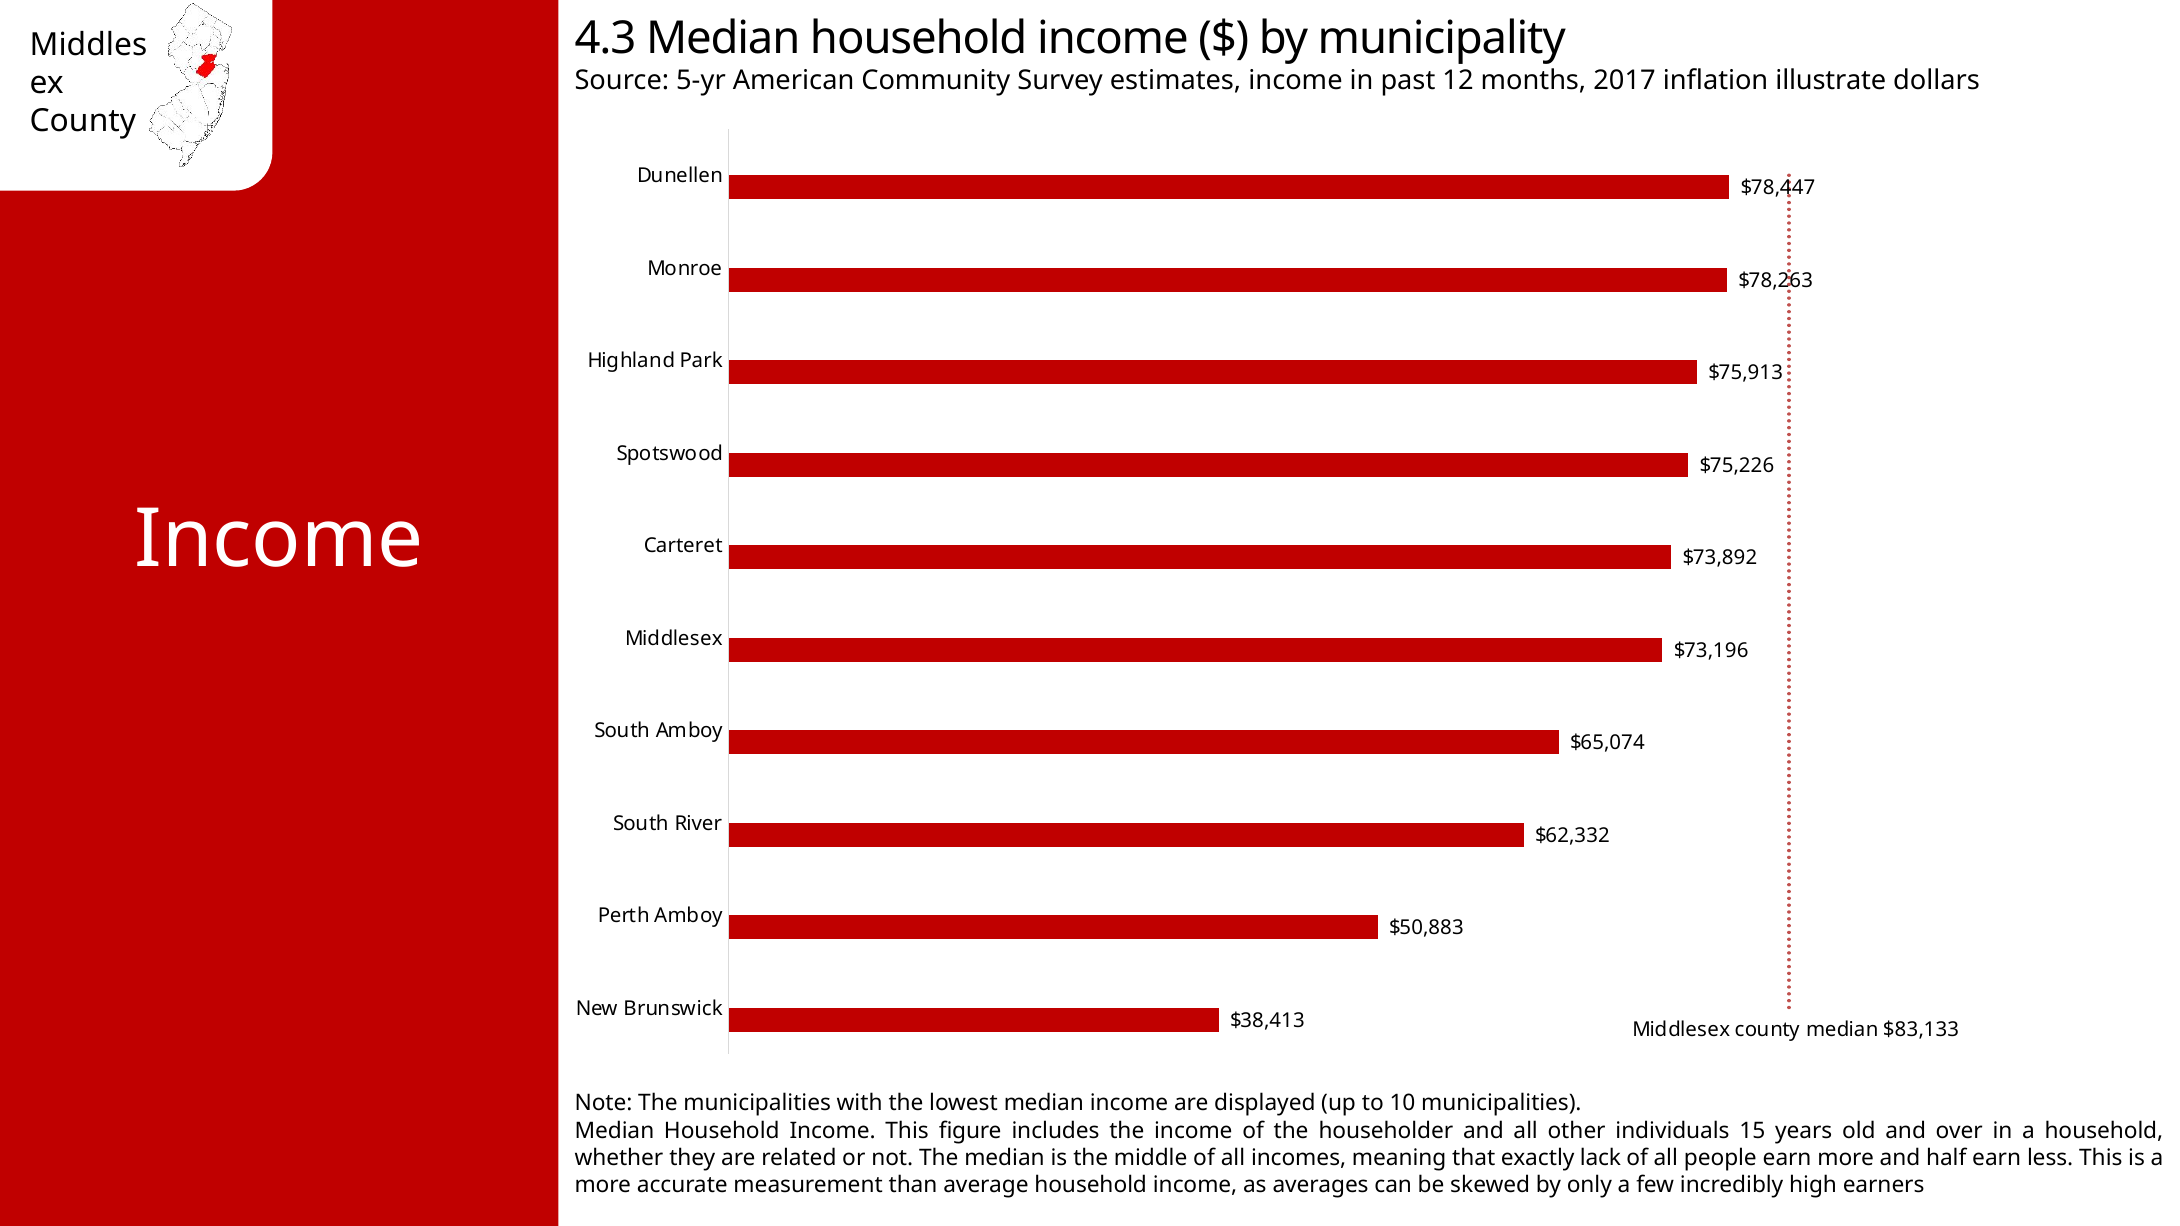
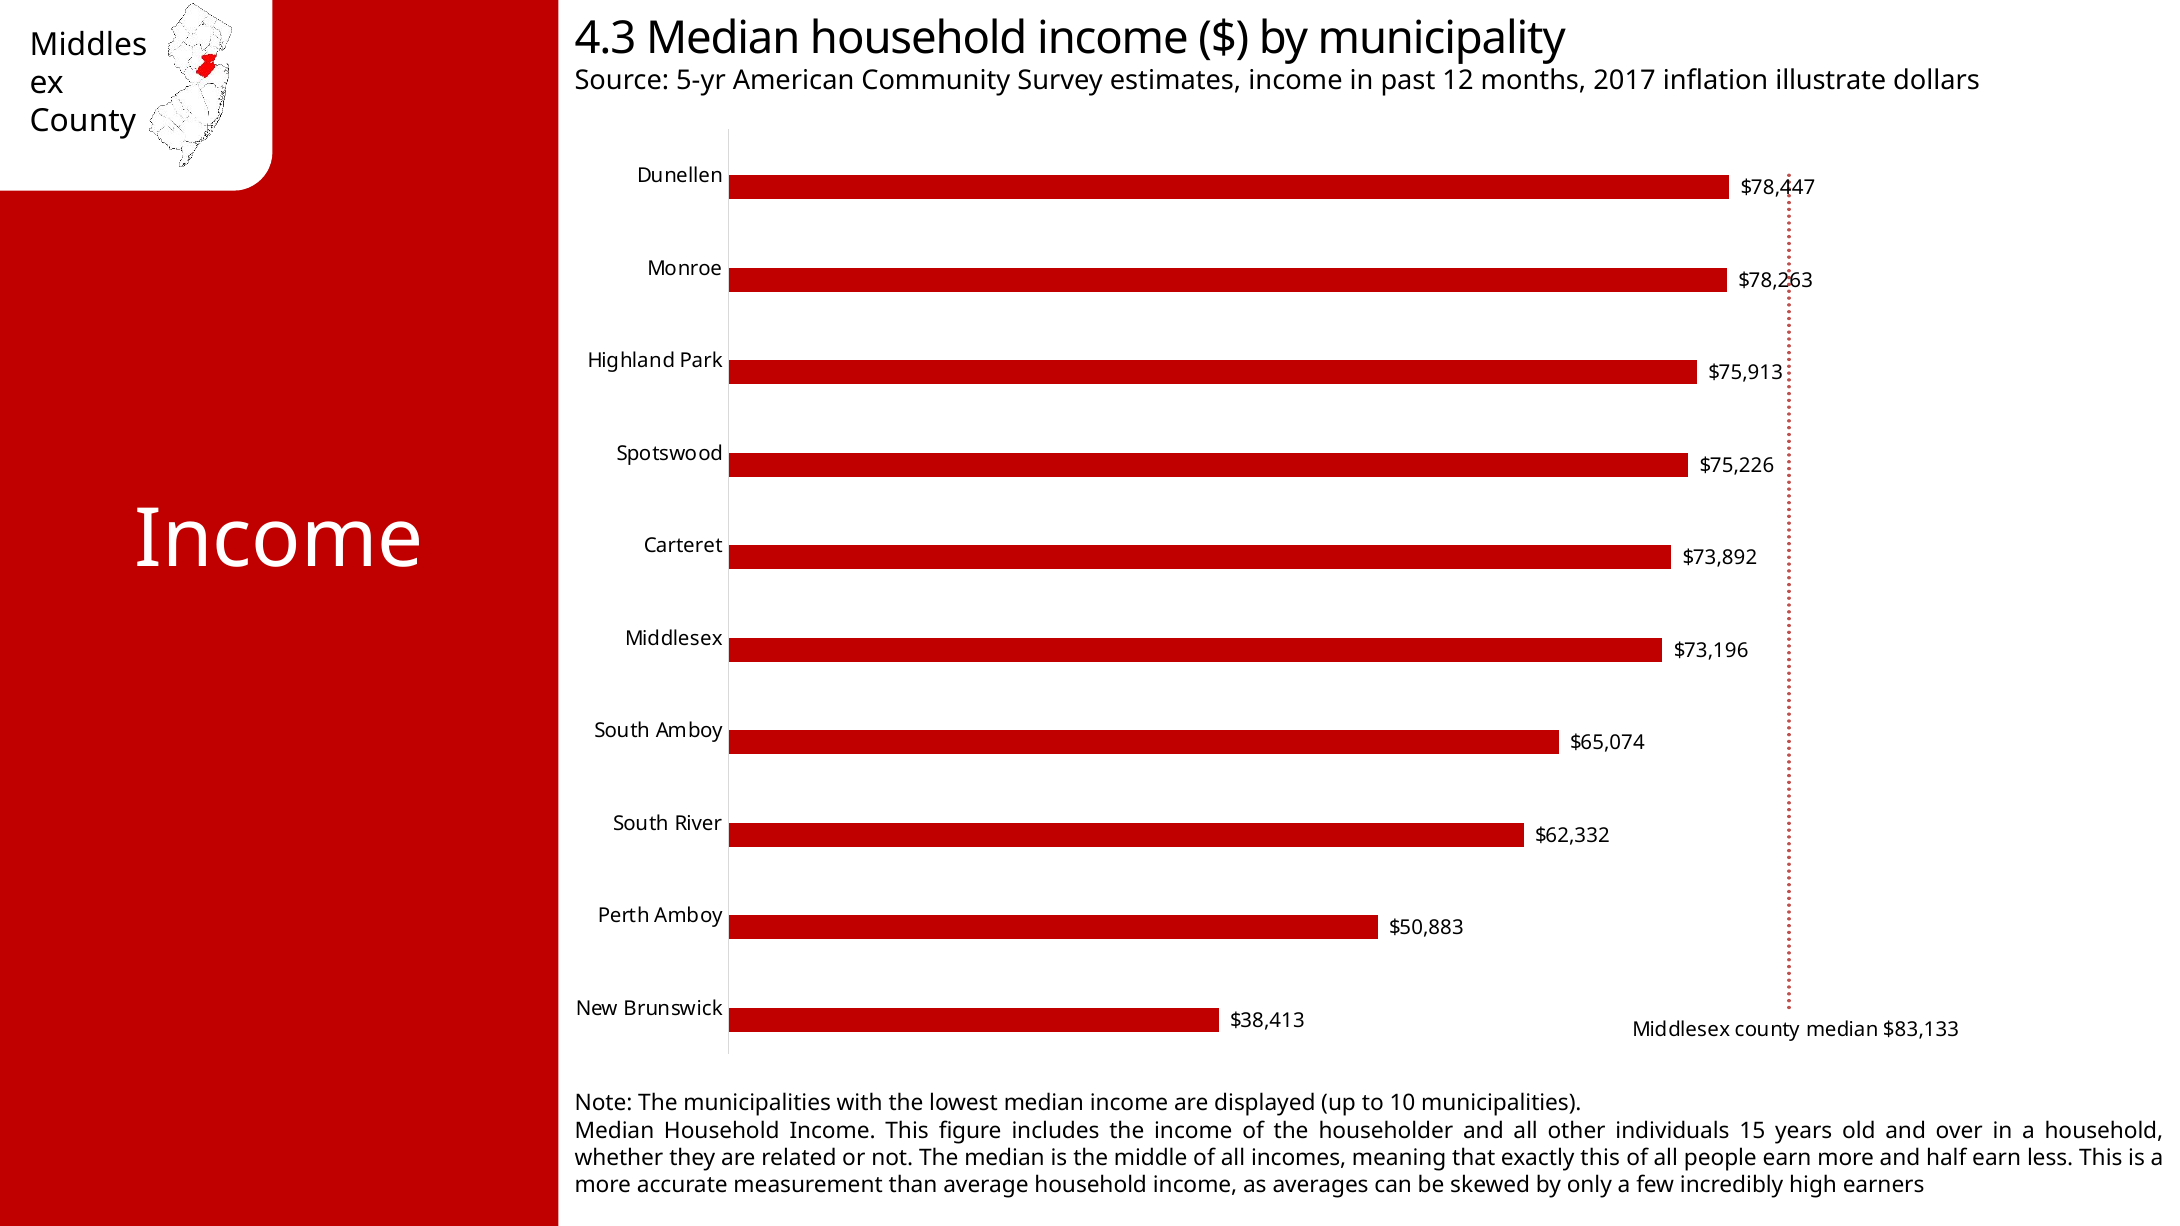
exactly lack: lack -> this (1600, 1158)
